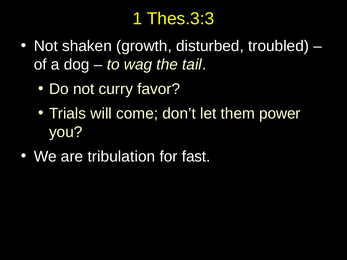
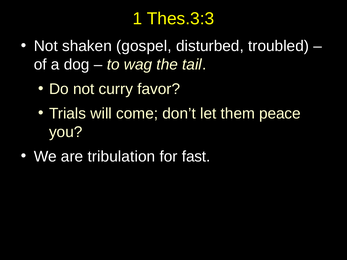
growth: growth -> gospel (144, 46)
power: power -> peace (280, 114)
